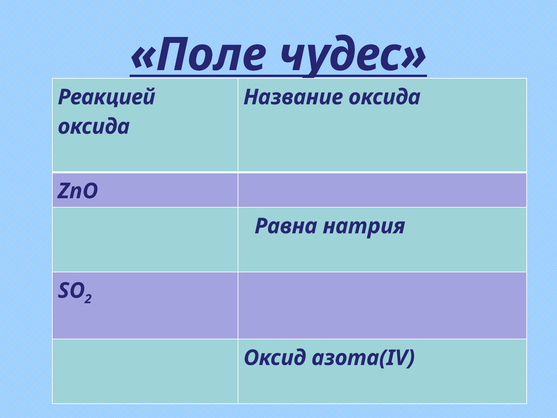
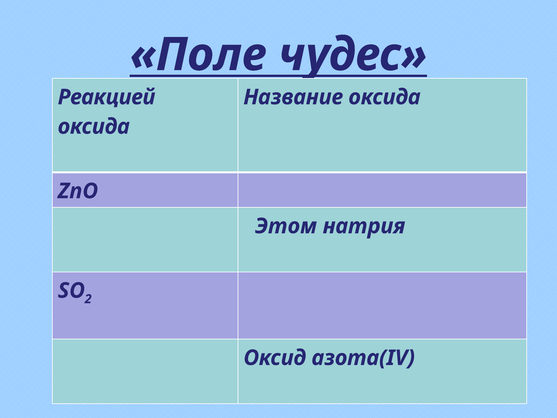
Равна: Равна -> Этом (286, 226)
